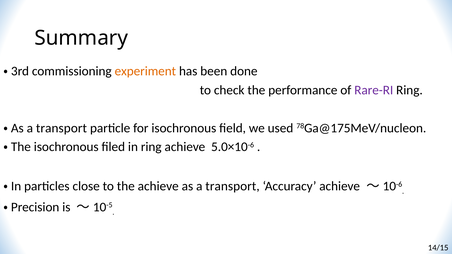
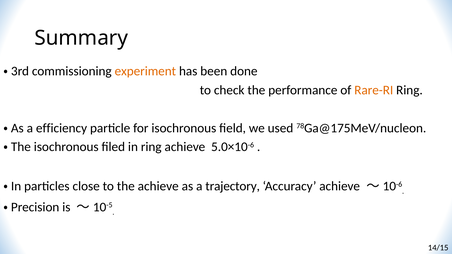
Rare-RI colour: purple -> orange (374, 90)
transport: transport -> efficiency (62, 128)
as a transport: transport -> trajectory (233, 186)
